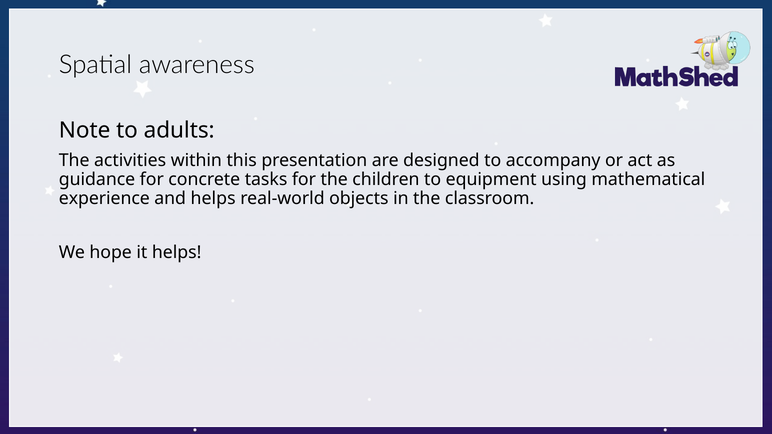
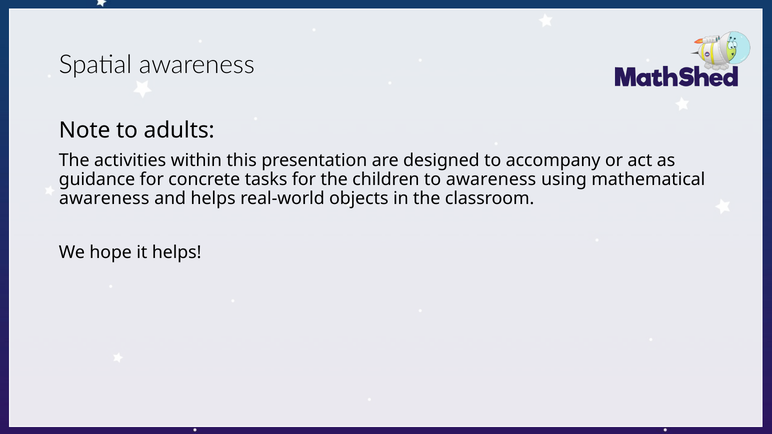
to equipment: equipment -> awareness (491, 179)
experience: experience -> awareness (104, 198)
